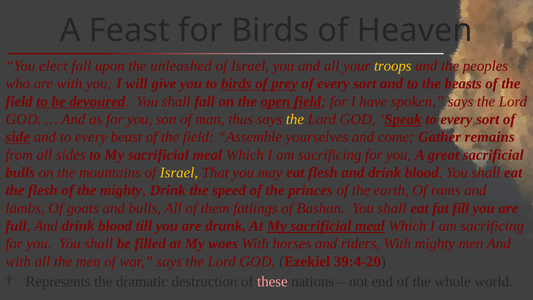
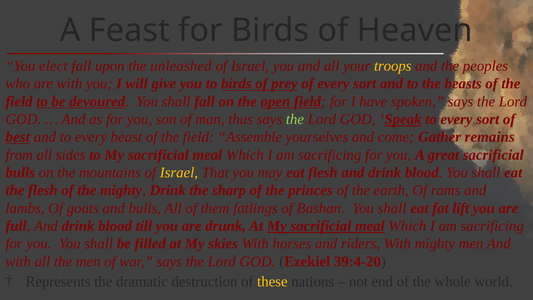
the colour: yellow -> light green (295, 119)
side: side -> best (18, 137)
speed: speed -> sharp (229, 190)
fill: fill -> lift (461, 208)
woes: woes -> skies (223, 244)
these colour: pink -> yellow (272, 281)
